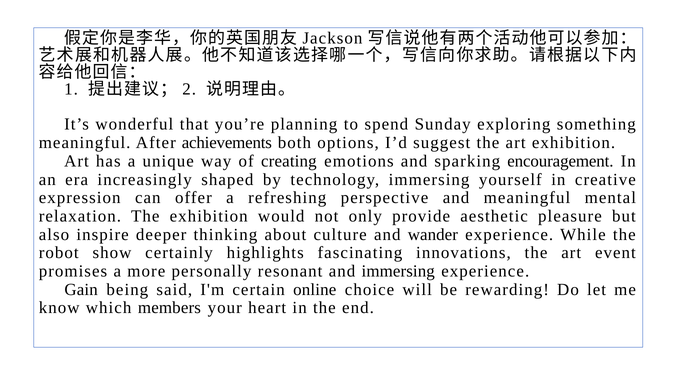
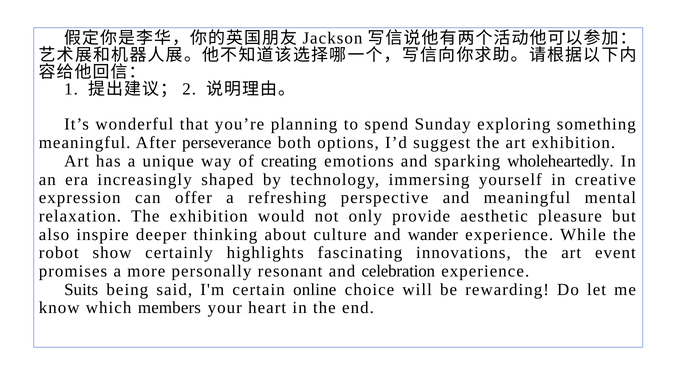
achievements: achievements -> perseverance (227, 143)
encouragement: encouragement -> wholeheartedly (560, 161)
and immersing: immersing -> celebration (398, 271)
Gain: Gain -> Suits (81, 289)
